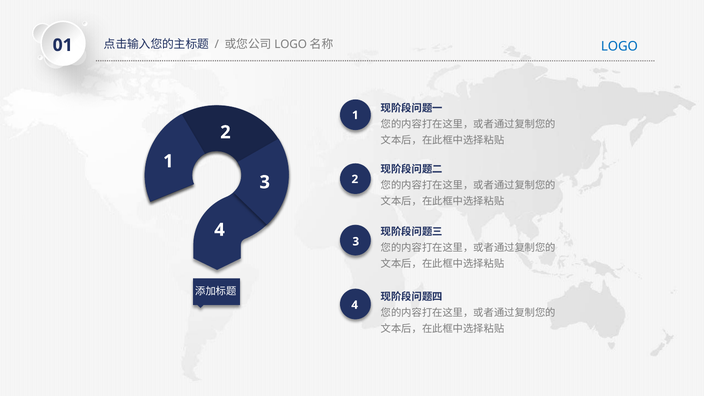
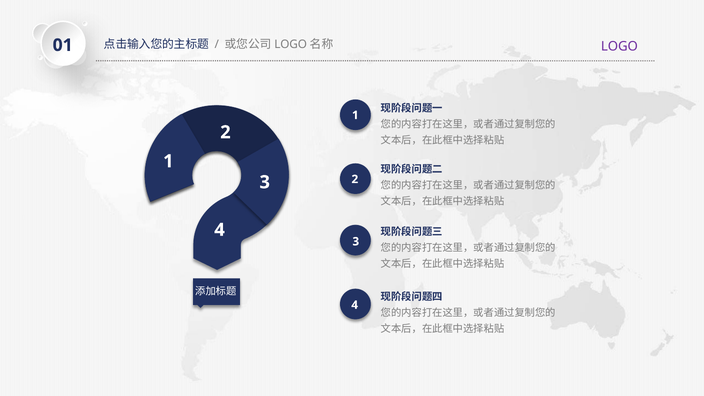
LOGO colour: blue -> purple (619, 46)
